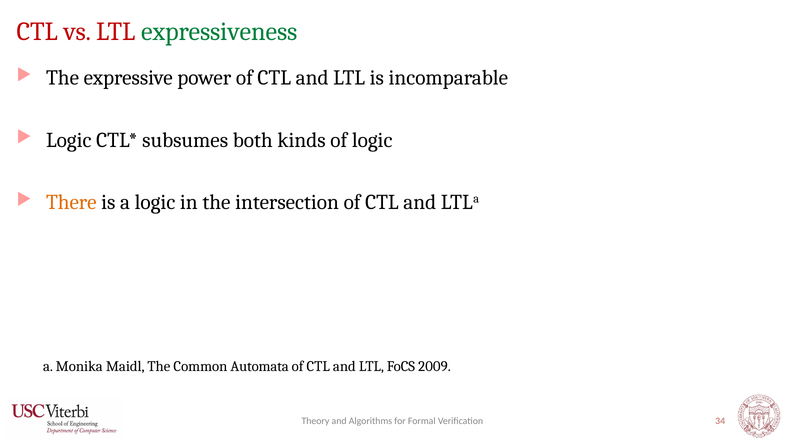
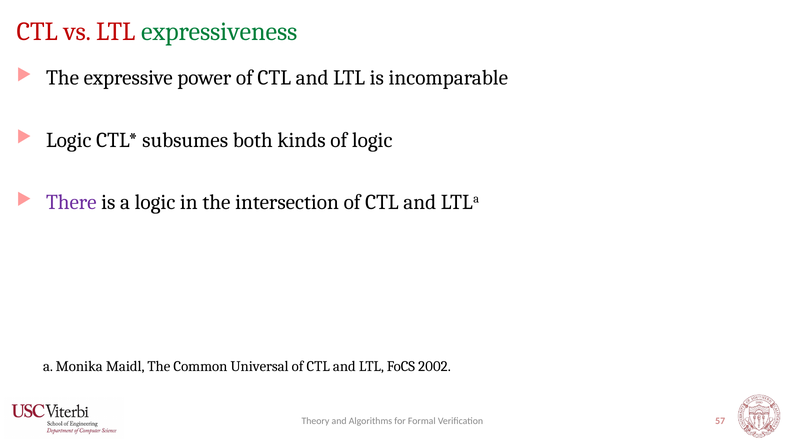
There colour: orange -> purple (71, 202)
Automata: Automata -> Universal (260, 367)
2009: 2009 -> 2002 (435, 367)
34: 34 -> 57 (720, 422)
